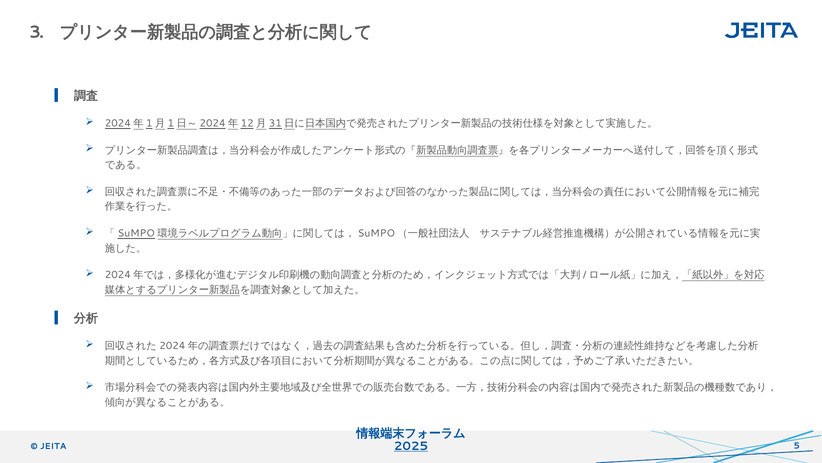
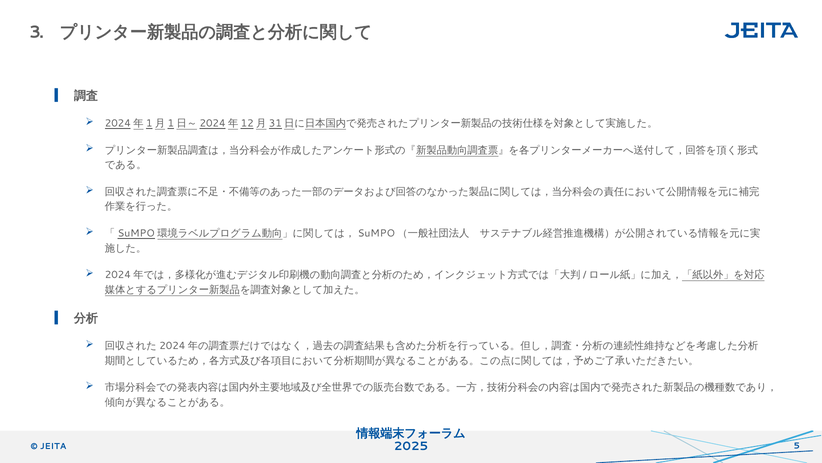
2025 underline: present -> none (411, 446)
